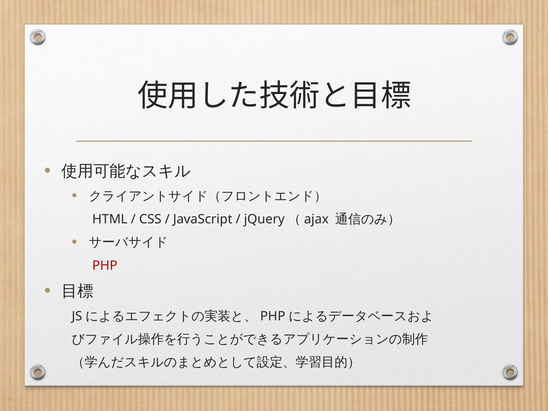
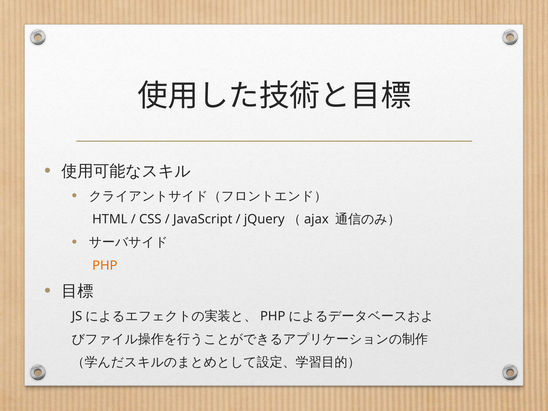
PHP colour: red -> orange (105, 266)
